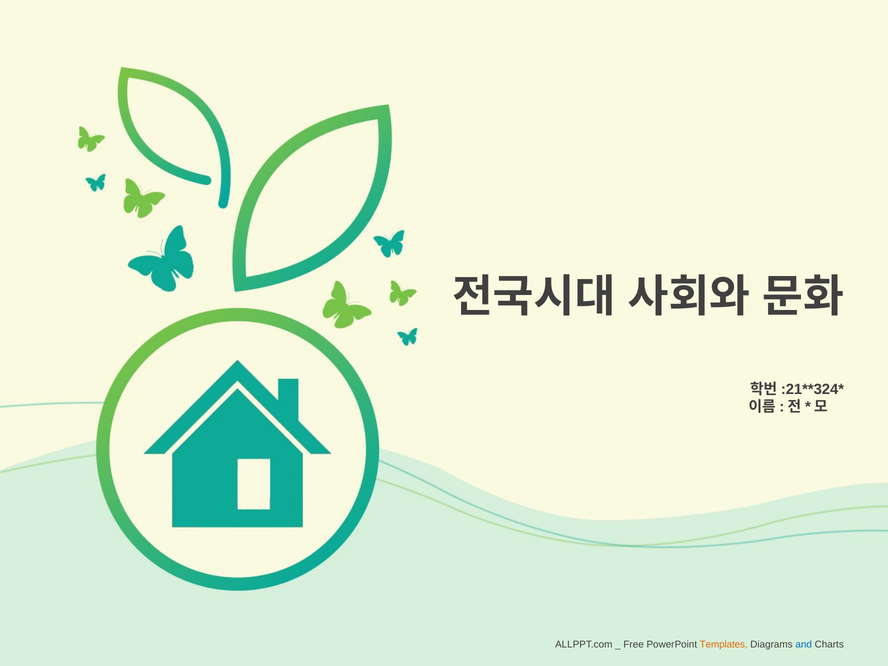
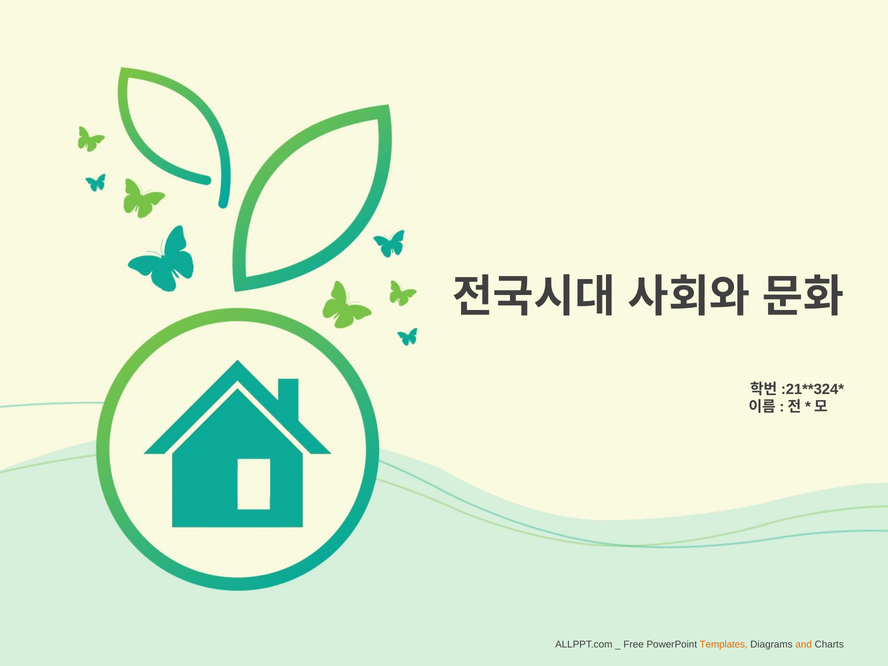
and colour: blue -> orange (804, 645)
